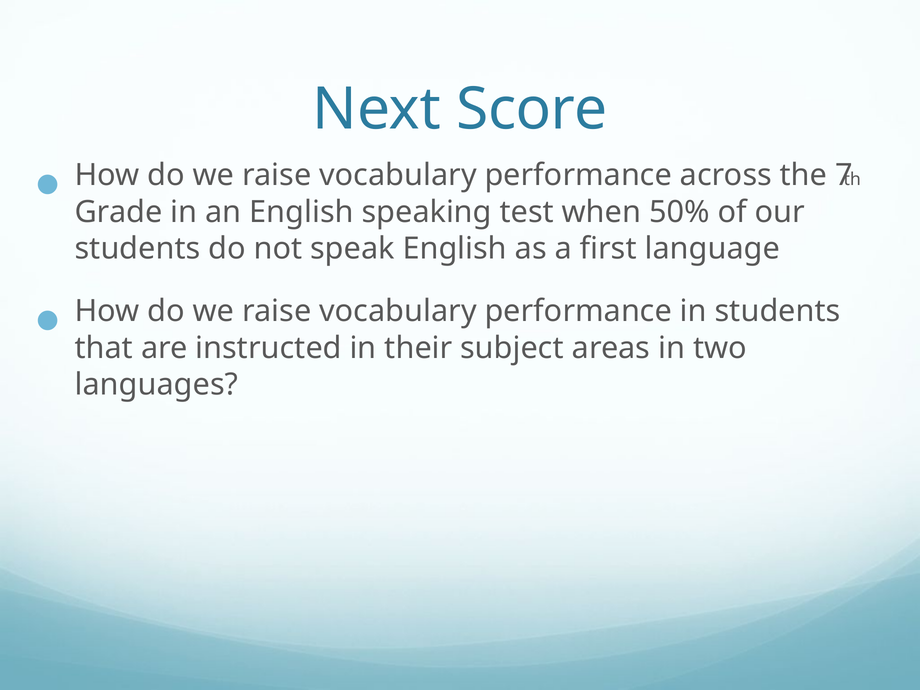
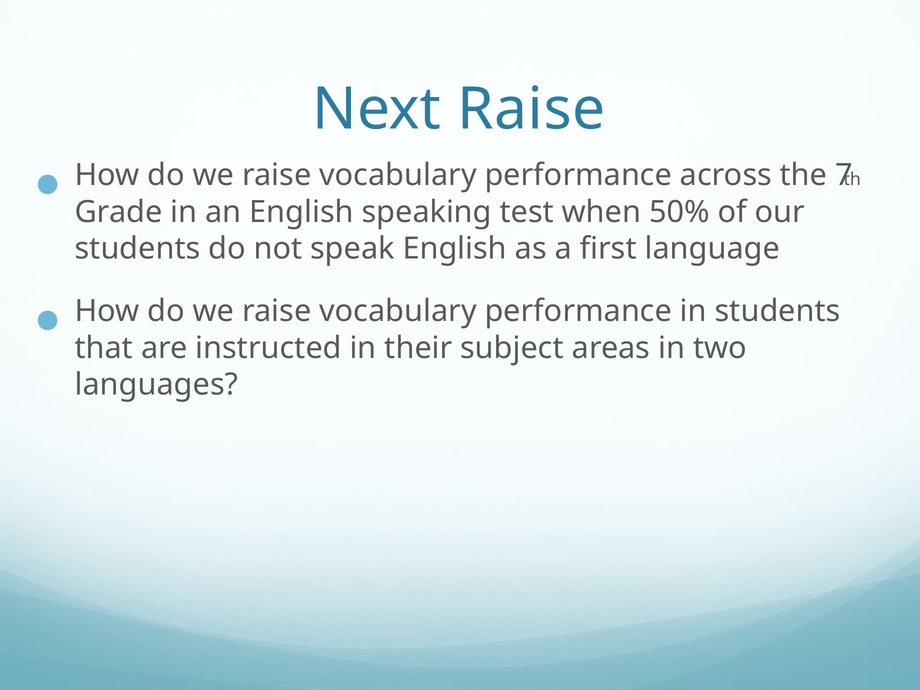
Next Score: Score -> Raise (531, 110)
